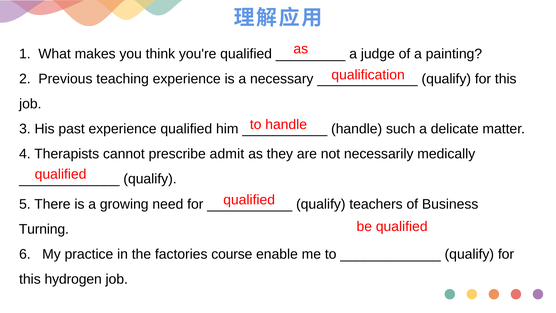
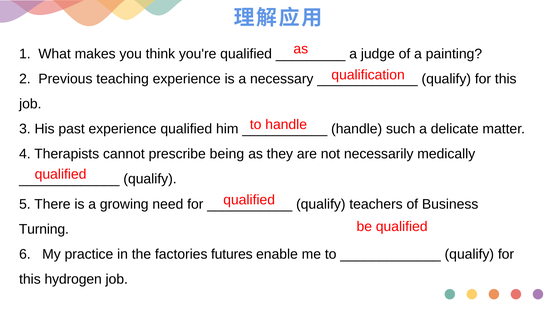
admit: admit -> being (227, 154)
course: course -> futures (232, 254)
